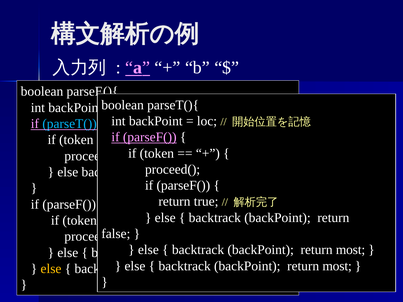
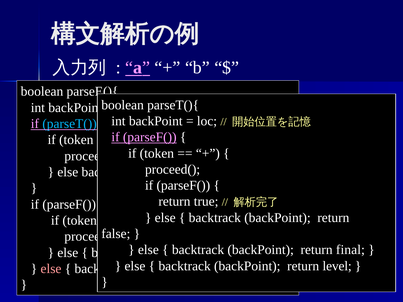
most: most -> final (350, 250)
most: most -> level (337, 266)
else colour: yellow -> pink (51, 269)
